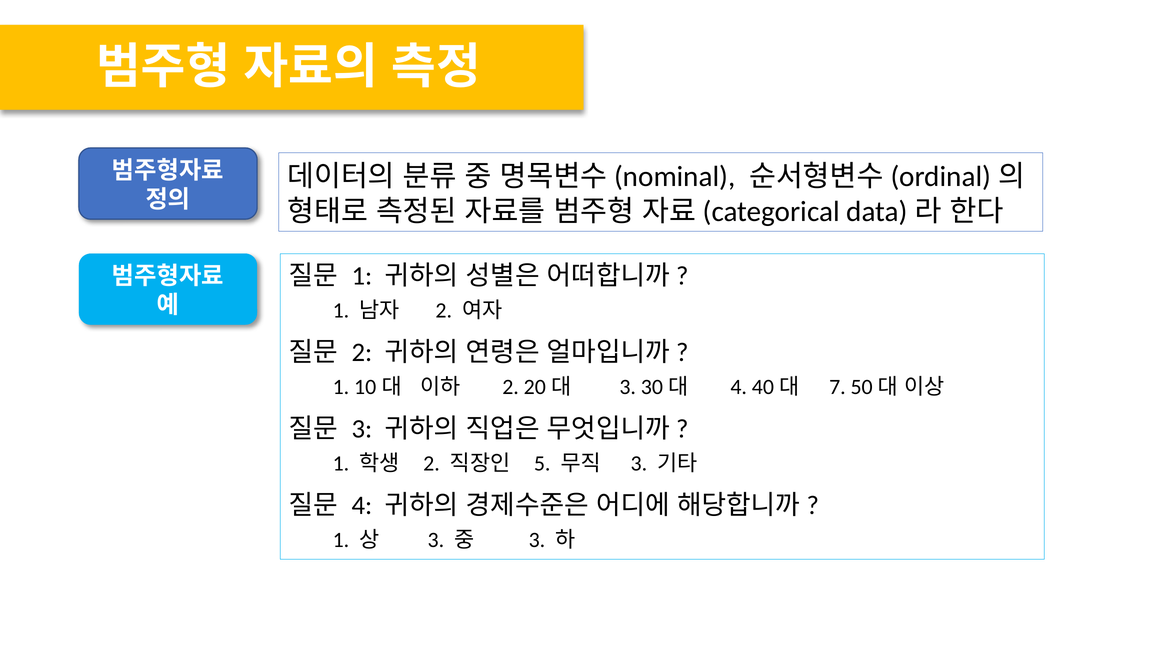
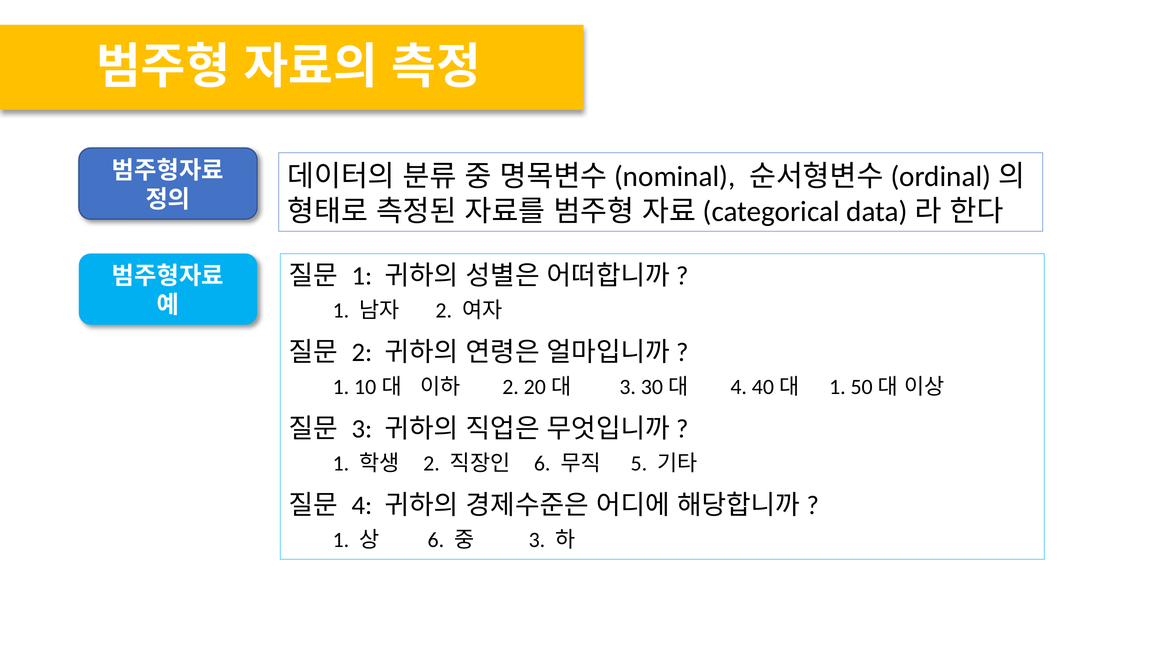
7: 7 -> 1 (837, 387)
5: 5 -> 6 (542, 464)
3: 3 -> 5 (639, 464)
3: 3 -> 6 (436, 541)
